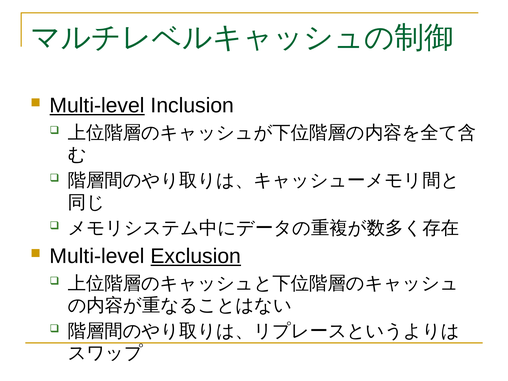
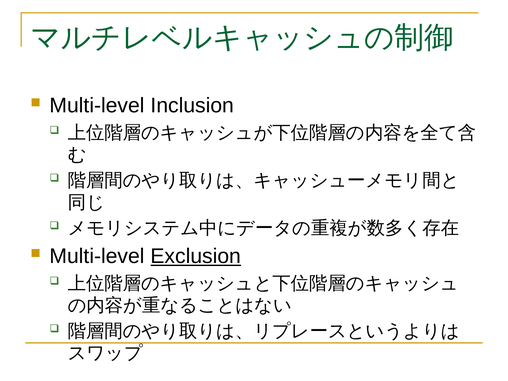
Multi-level underline: present -> none (97, 106)
